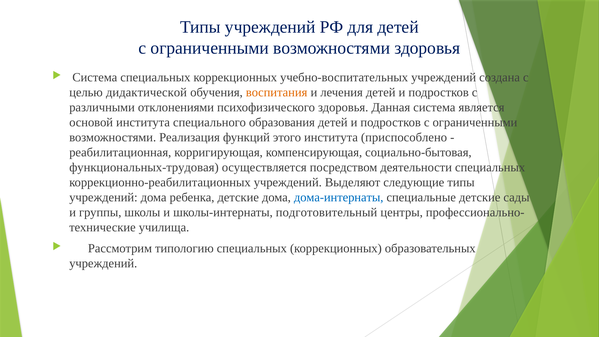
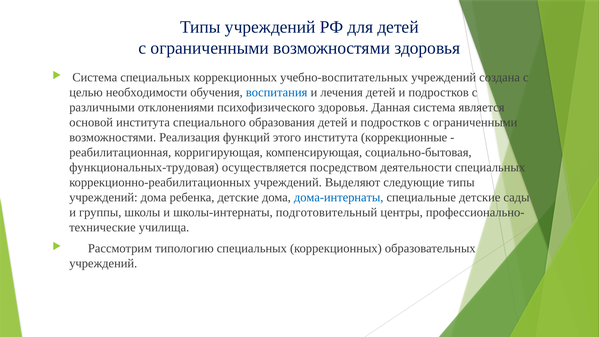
дидактической: дидактической -> необходимости (147, 92)
воспитания colour: orange -> blue (277, 92)
приспособлено: приспособлено -> коррекционные (404, 137)
